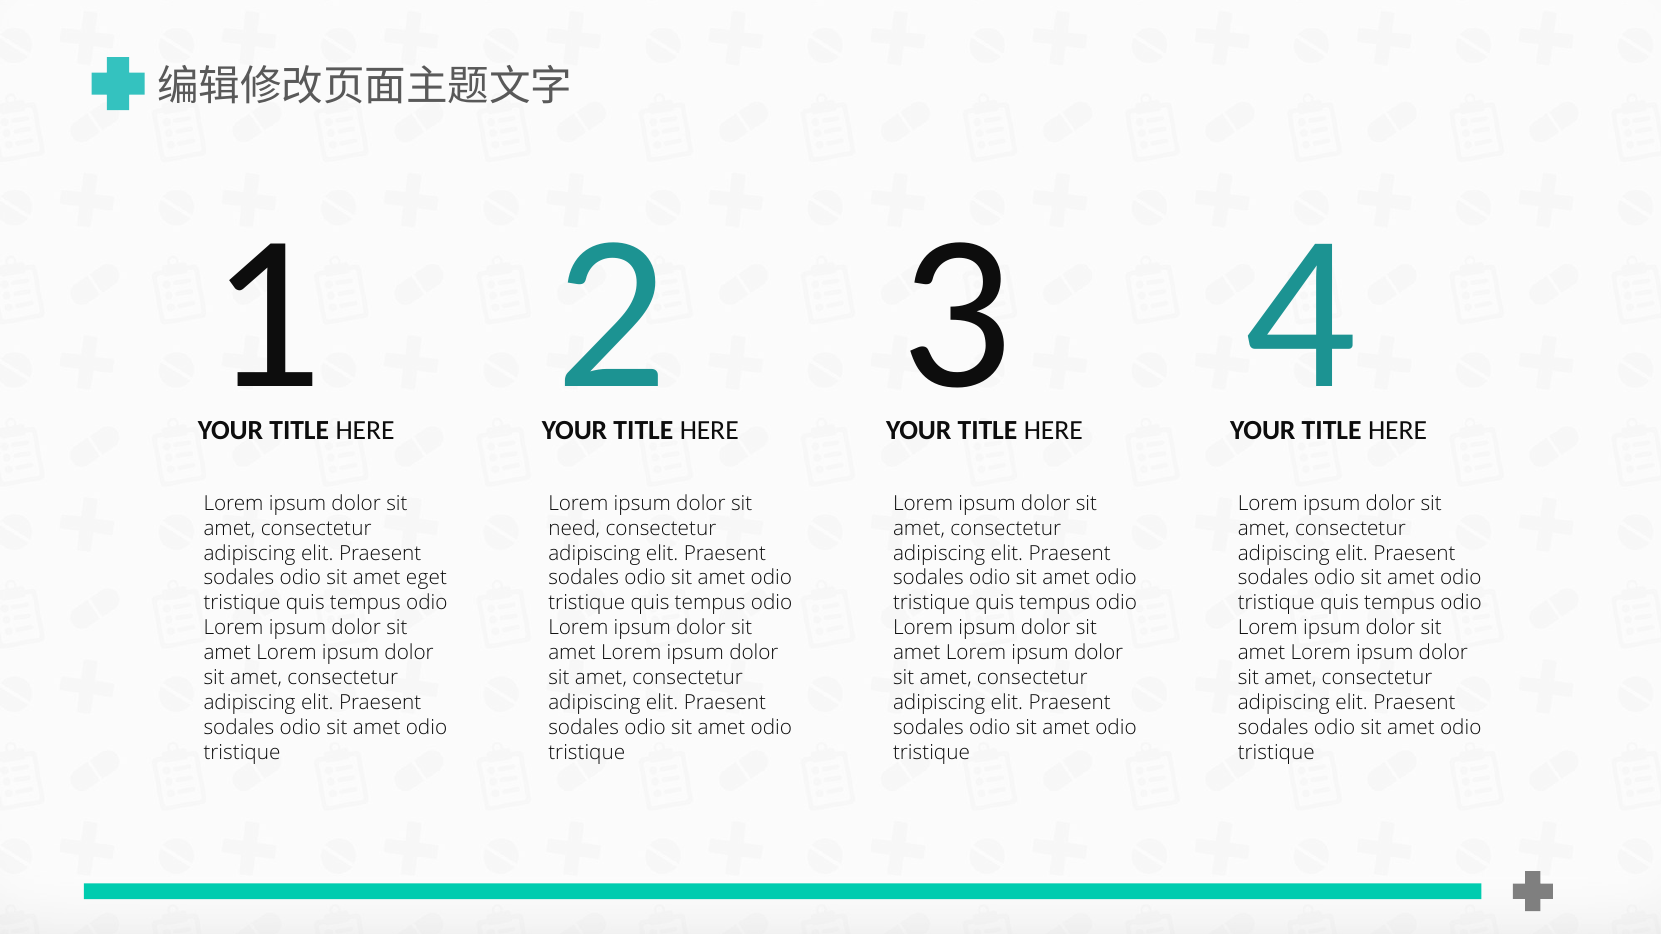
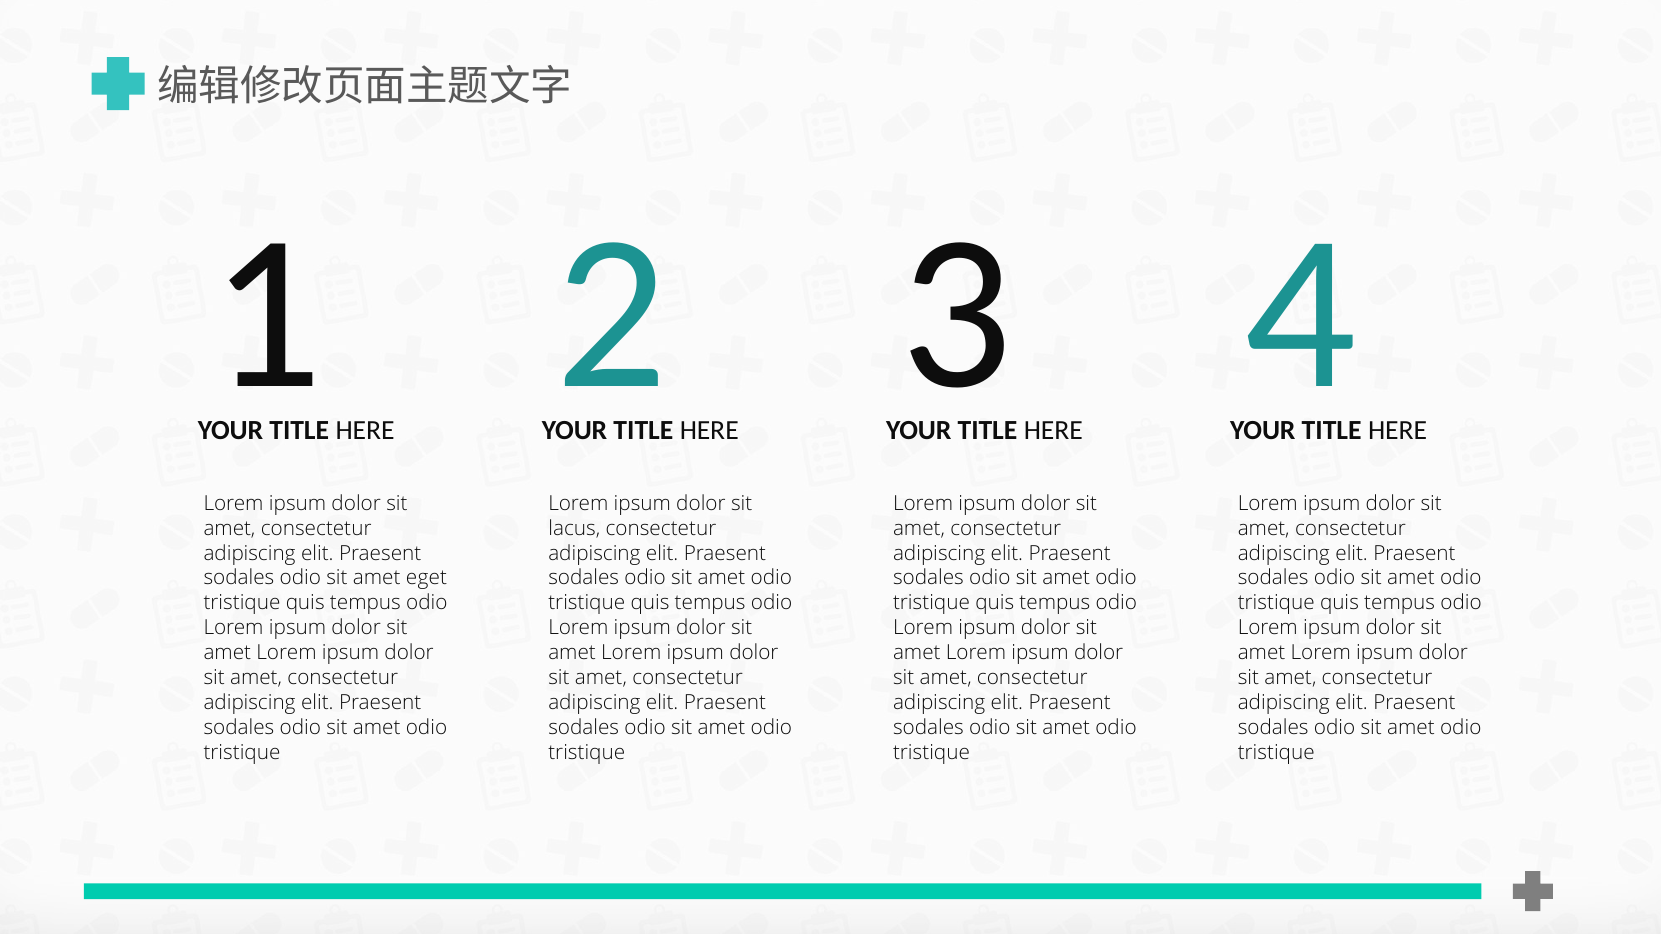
need: need -> lacus (574, 528)
